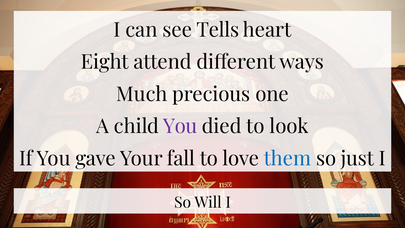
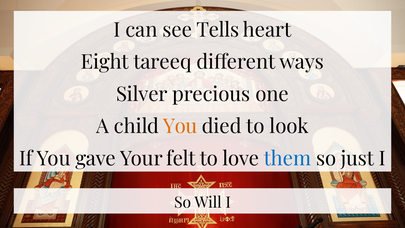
attend: attend -> tareeq (162, 62)
Much: Much -> Silver (142, 94)
You colour: purple -> orange (180, 127)
fall: fall -> felt (181, 159)
